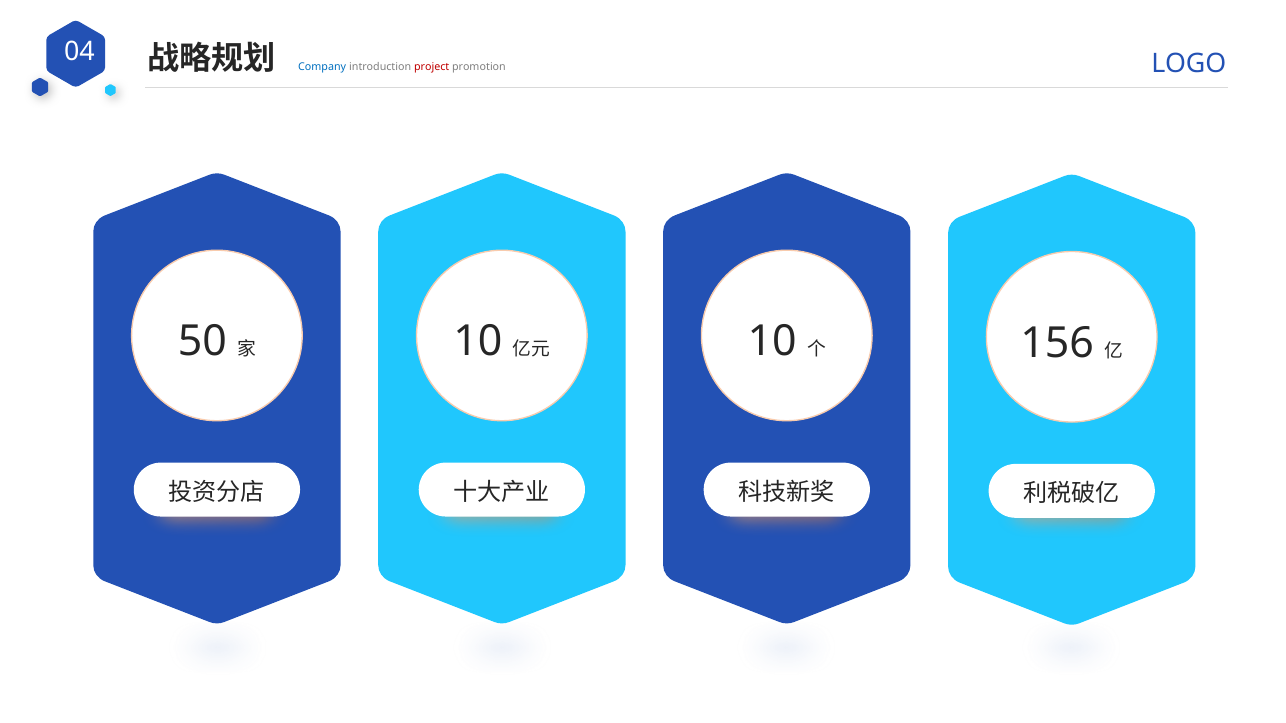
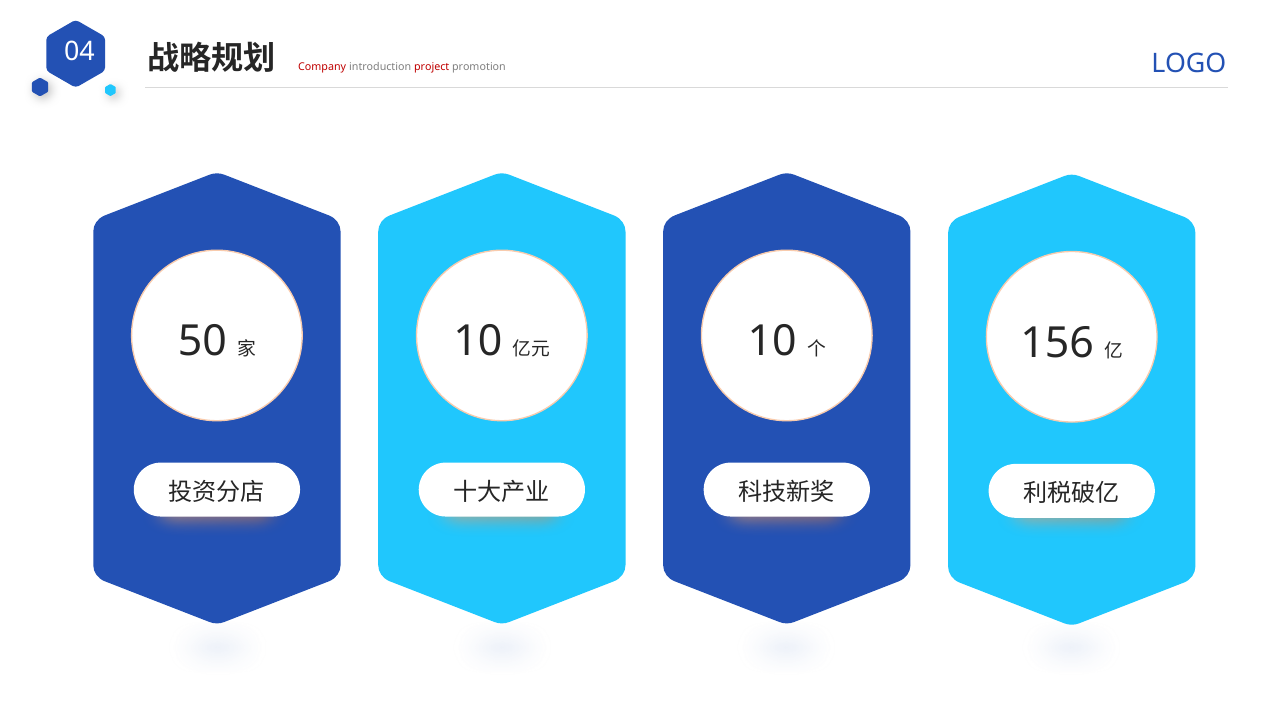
Company colour: blue -> red (322, 67)
